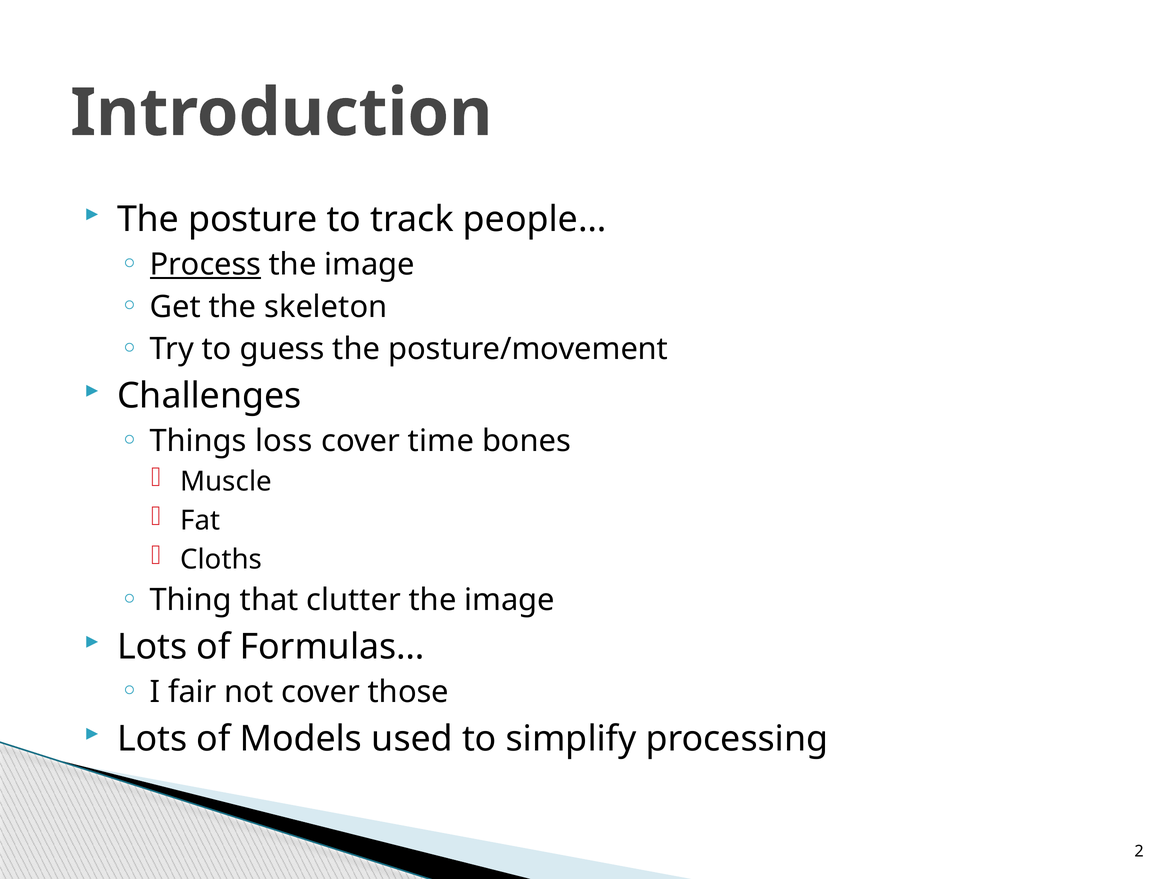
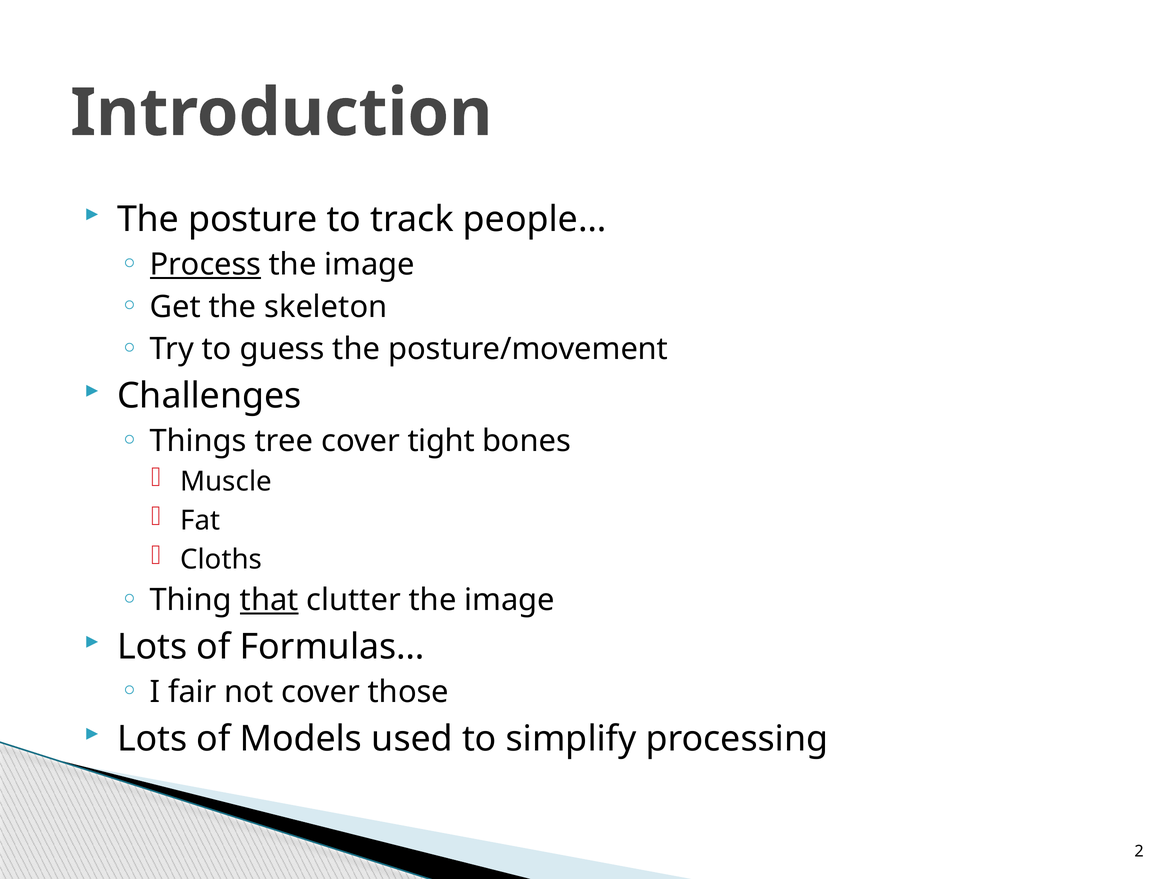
loss: loss -> tree (284, 441)
time: time -> tight (441, 441)
that underline: none -> present (269, 600)
